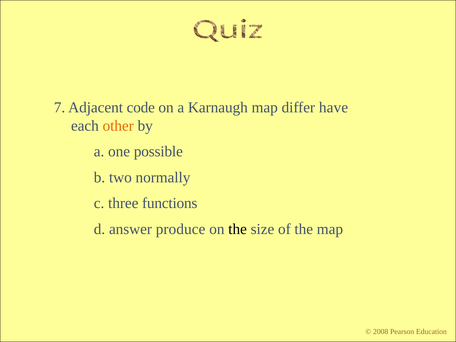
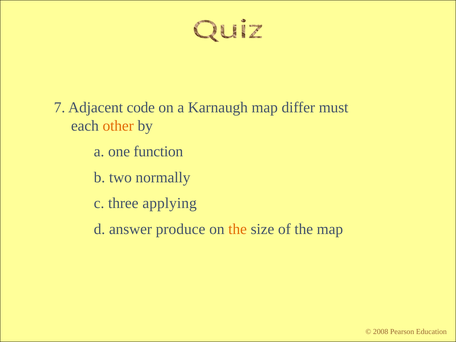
have: have -> must (334, 107)
possible: possible -> function (158, 151)
functions: functions -> applying (170, 203)
the colour: black -> orange (238, 229)
